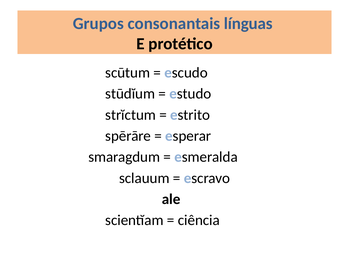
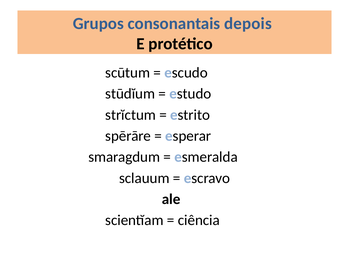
línguas: línguas -> depois (248, 24)
